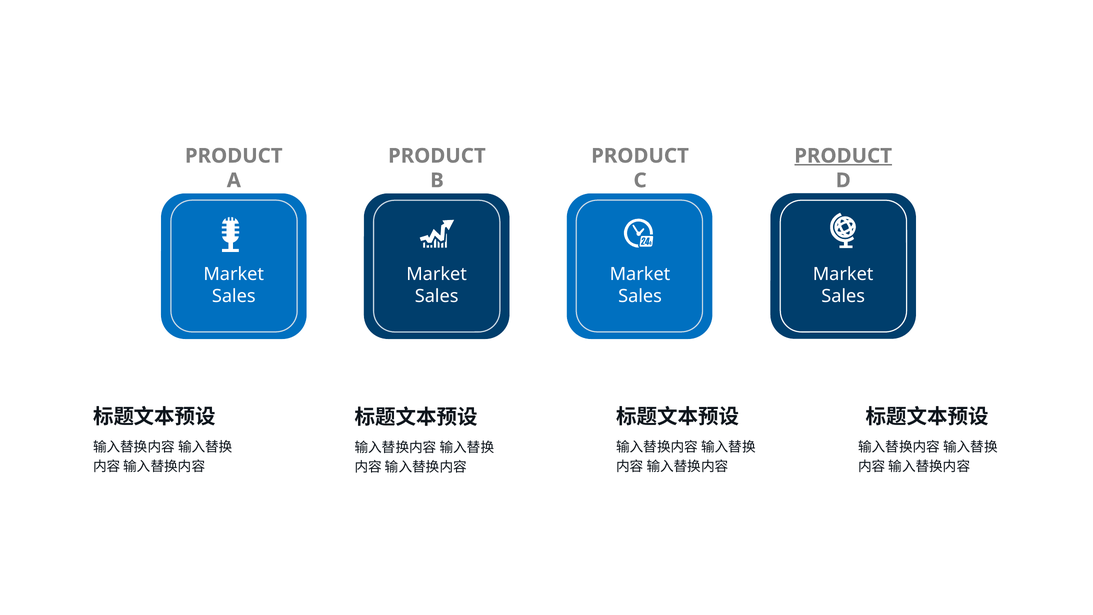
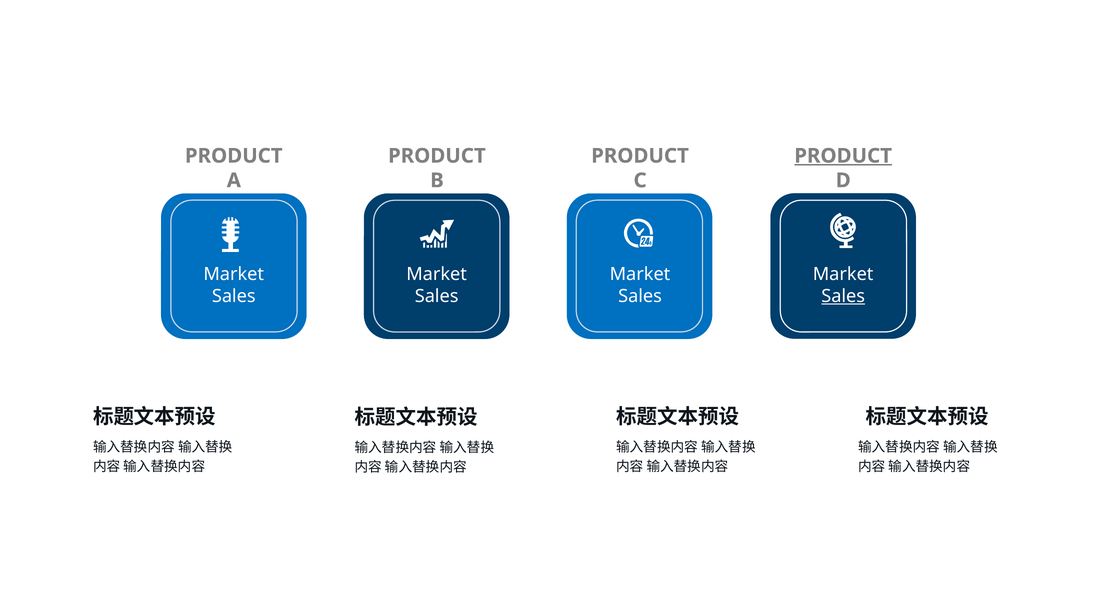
Sales underline: none -> present (843, 296)
